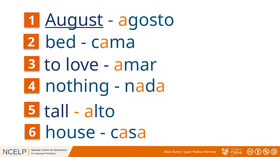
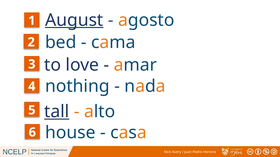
tall underline: none -> present (57, 112)
